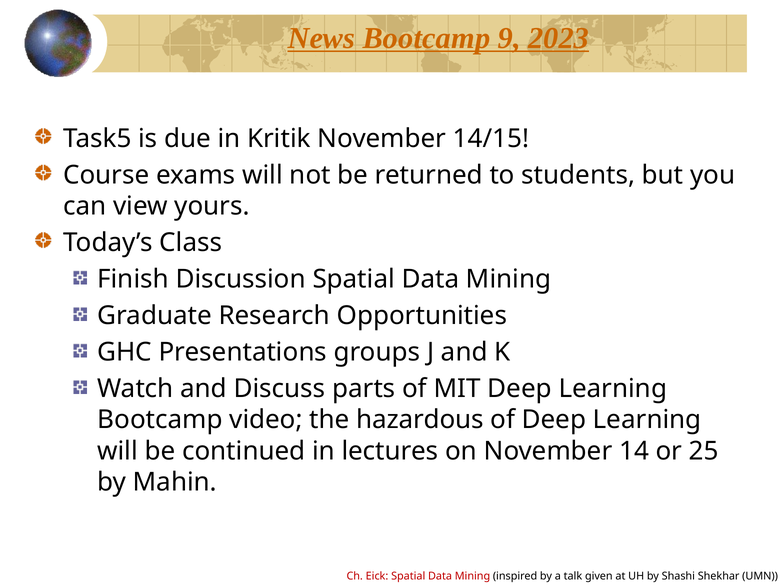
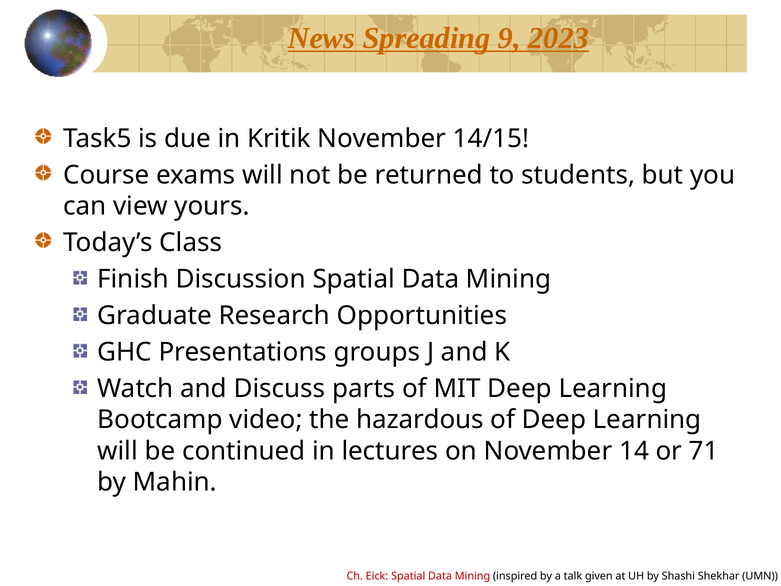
News Bootcamp: Bootcamp -> Spreading (427, 38)
25: 25 -> 71 (704, 451)
